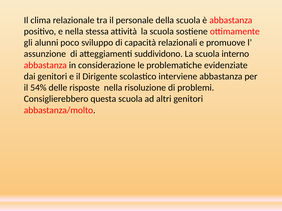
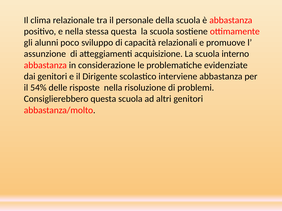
stessa attività: attività -> questa (124, 31)
suddividono: suddividono -> acquisizione (159, 54)
